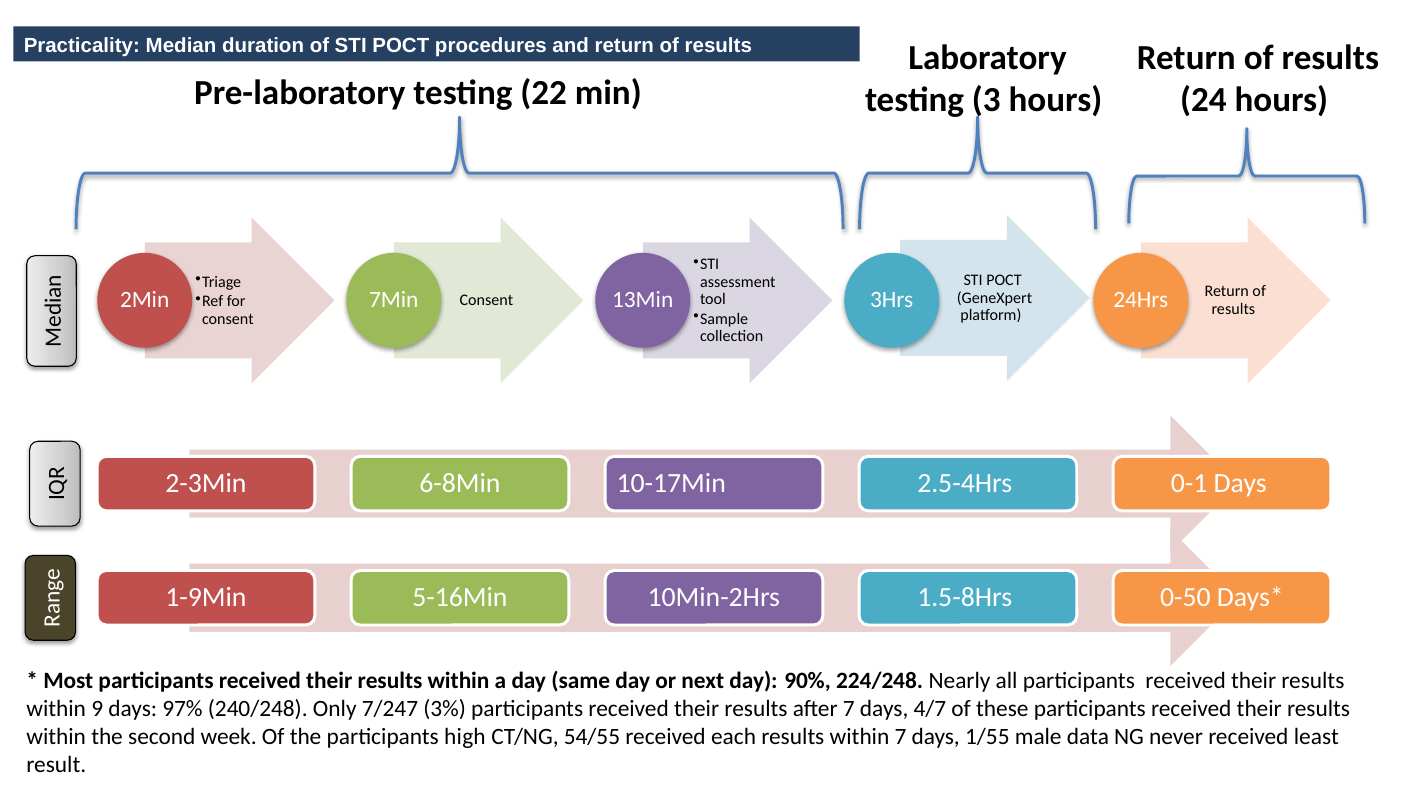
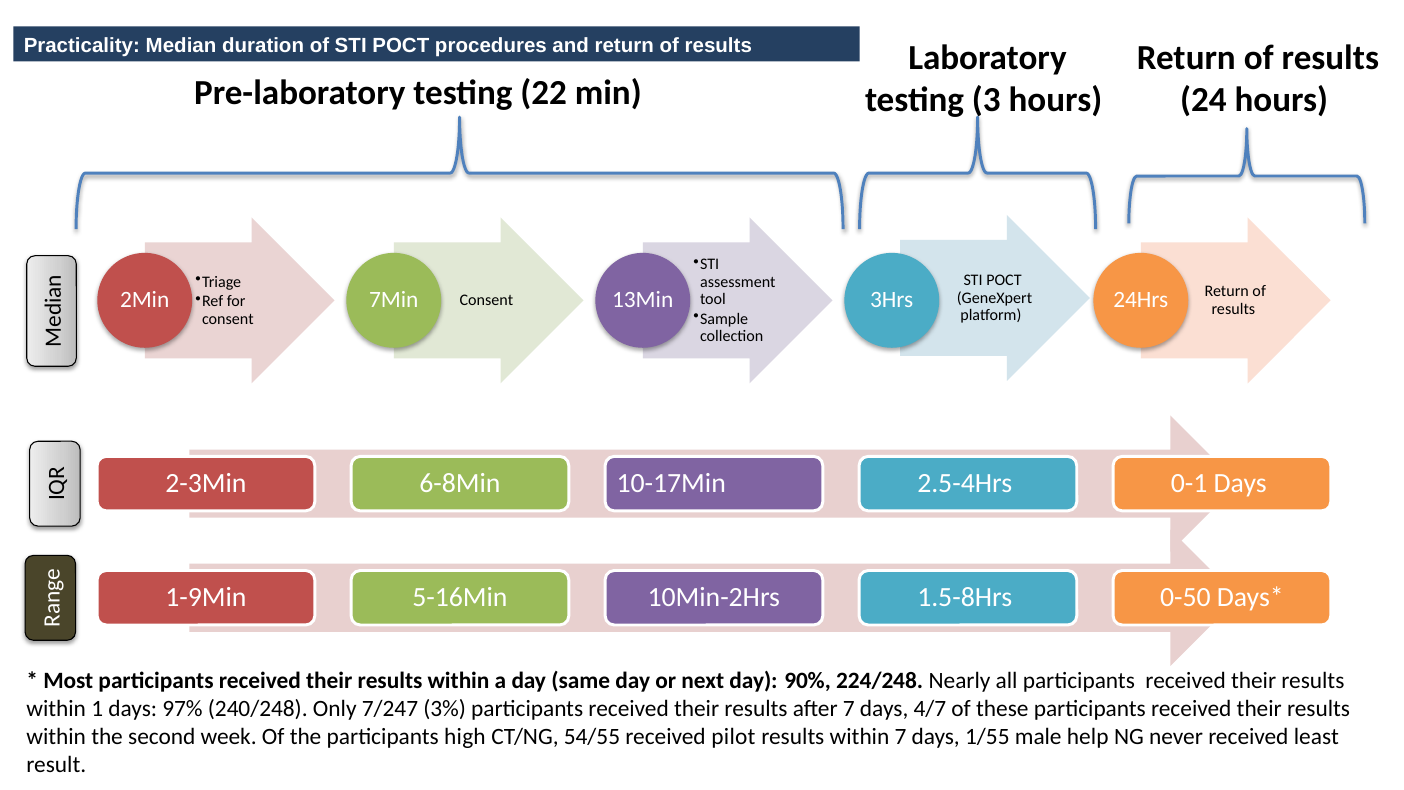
9: 9 -> 1 (97, 708)
each: each -> pilot (733, 736)
data: data -> help (1088, 736)
